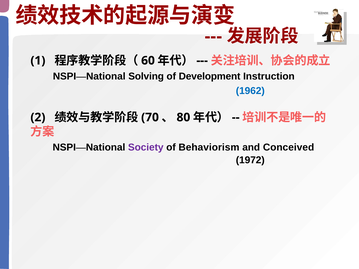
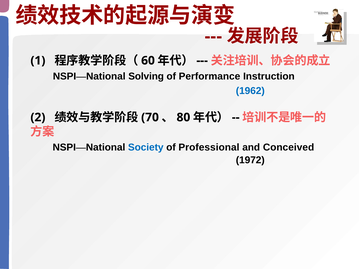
Development: Development -> Performance (210, 76)
Society colour: purple -> blue (146, 148)
Behaviorism: Behaviorism -> Professional (209, 148)
